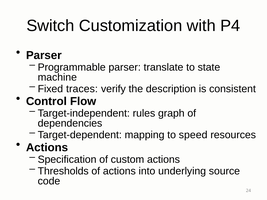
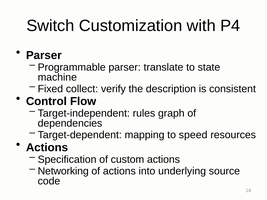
traces: traces -> collect (82, 89)
Thresholds: Thresholds -> Networking (63, 171)
